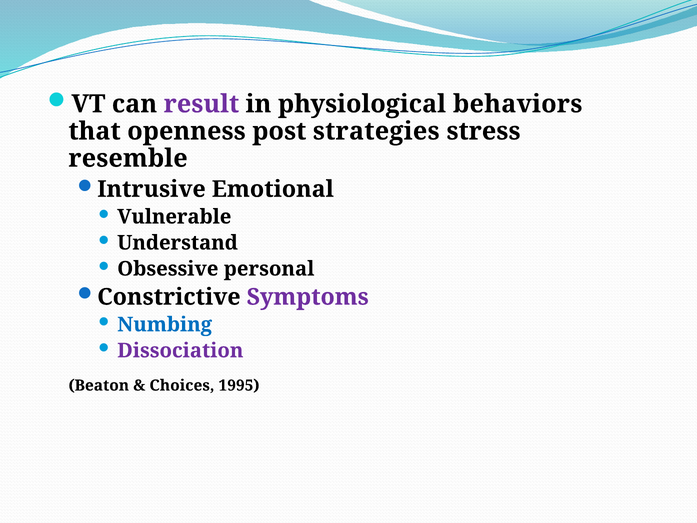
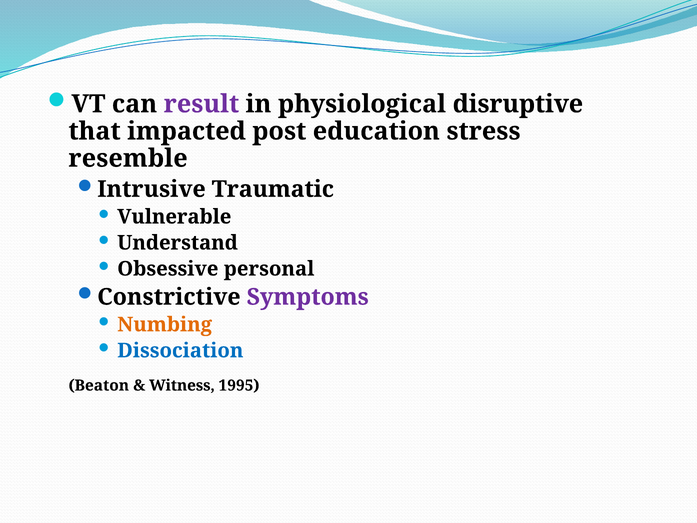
behaviors: behaviors -> disruptive (518, 104)
openness: openness -> impacted (187, 131)
strategies: strategies -> education (376, 131)
Emotional: Emotional -> Traumatic (273, 189)
Numbing colour: blue -> orange (165, 324)
Dissociation colour: purple -> blue (180, 350)
Choices: Choices -> Witness (182, 385)
